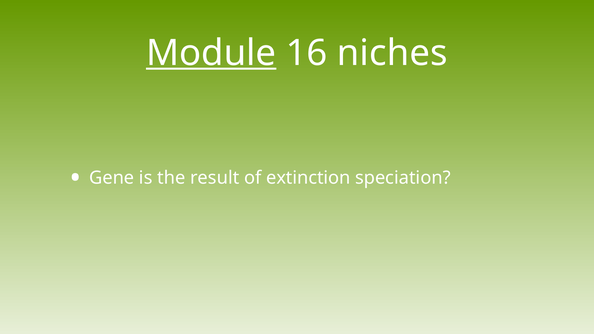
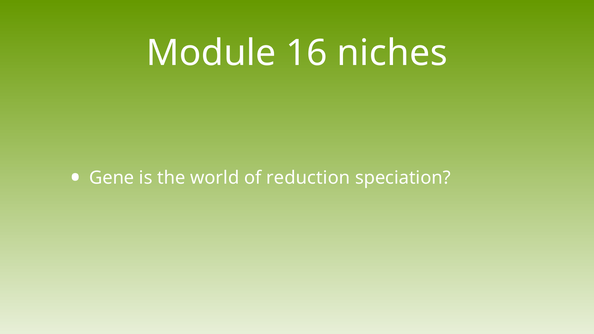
Module underline: present -> none (211, 53)
result: result -> world (215, 178)
extinction: extinction -> reduction (308, 178)
